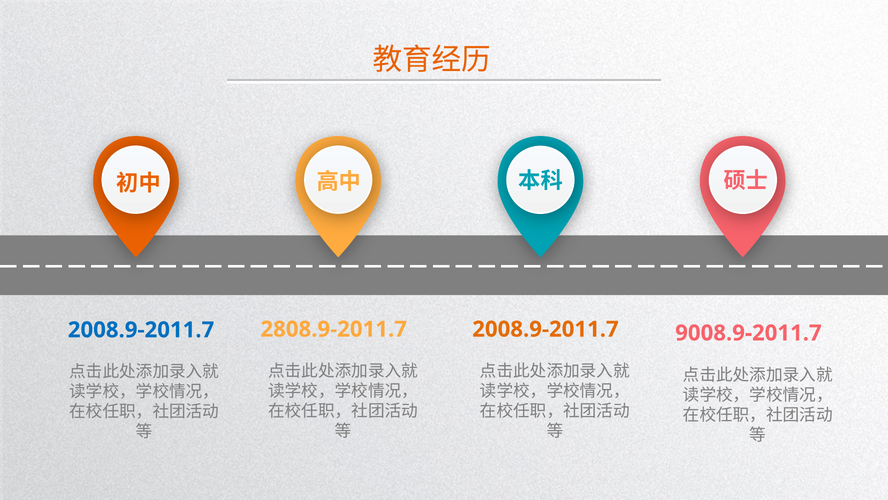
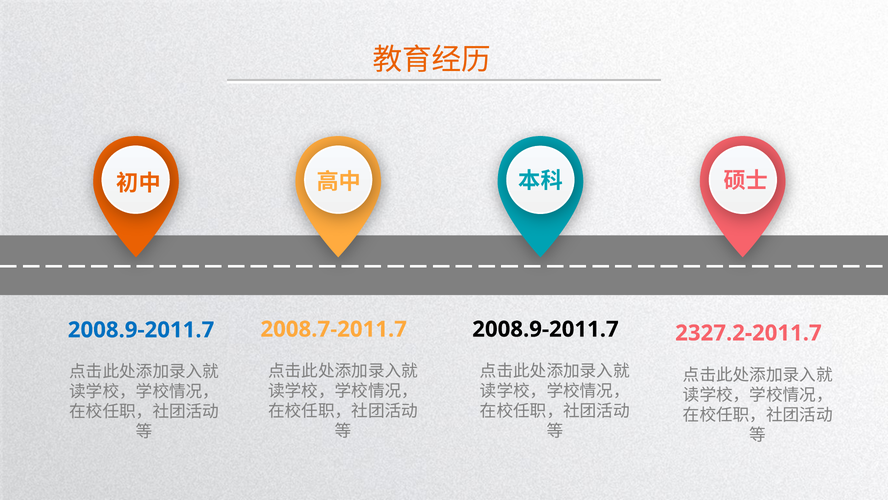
2808.9-2011.7: 2808.9-2011.7 -> 2008.7-2011.7 (334, 329)
2008.9-2011.7 colour: orange -> black (545, 329)
9008.9-2011.7: 9008.9-2011.7 -> 2327.2-2011.7 (748, 333)
